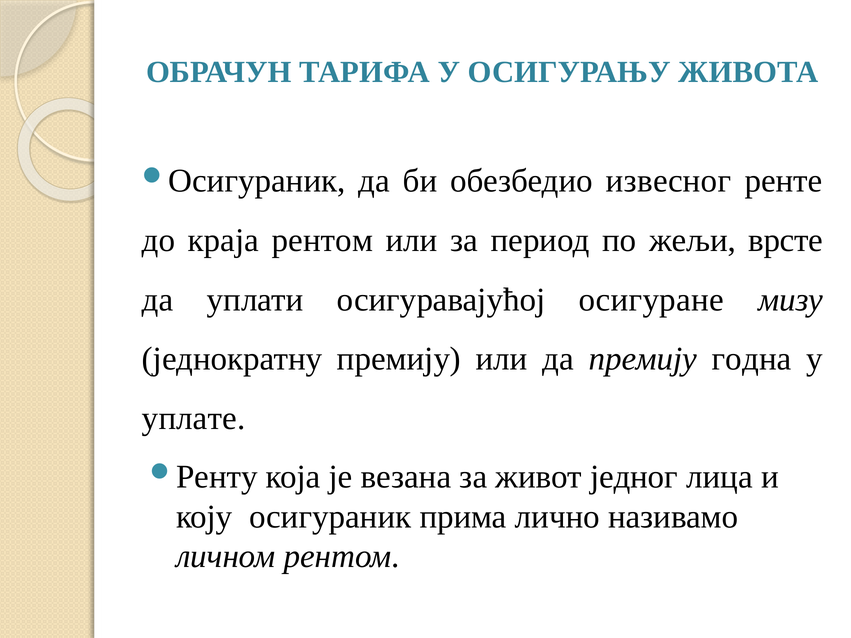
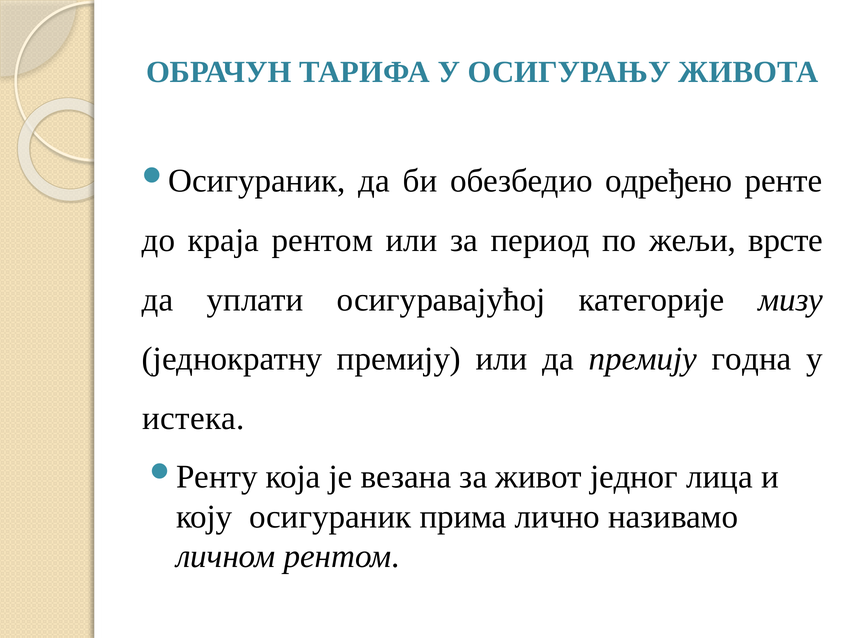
извесног: извесног -> одређено (669, 181)
осигуране: осигуране -> категорије (652, 300)
уплате: уплате -> истека (194, 419)
